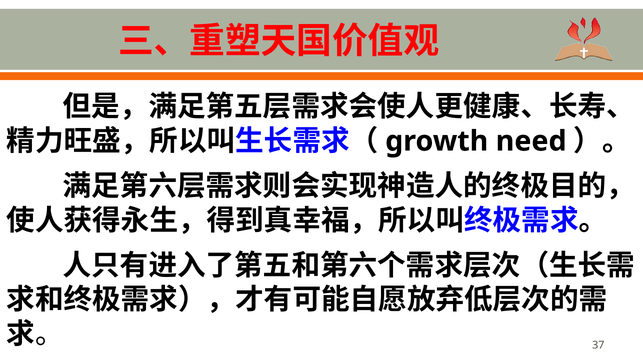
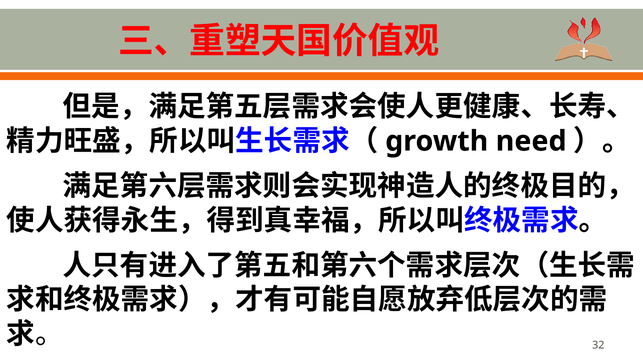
37: 37 -> 32 (598, 345)
